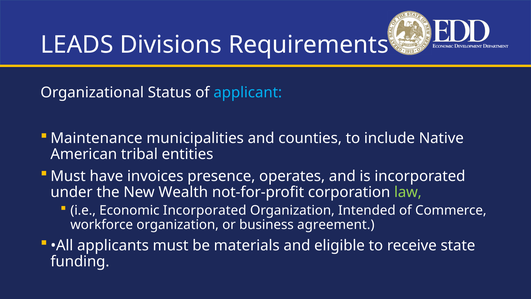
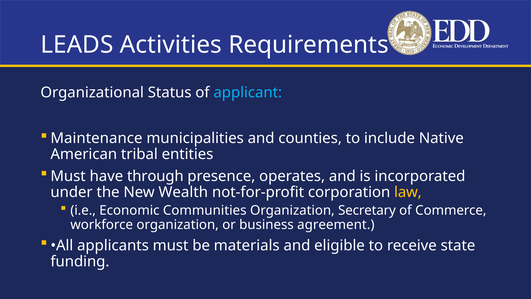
Divisions: Divisions -> Activities (171, 45)
invoices: invoices -> through (155, 176)
law colour: light green -> yellow (408, 192)
Economic Incorporated: Incorporated -> Communities (205, 210)
Intended: Intended -> Secretary (367, 210)
